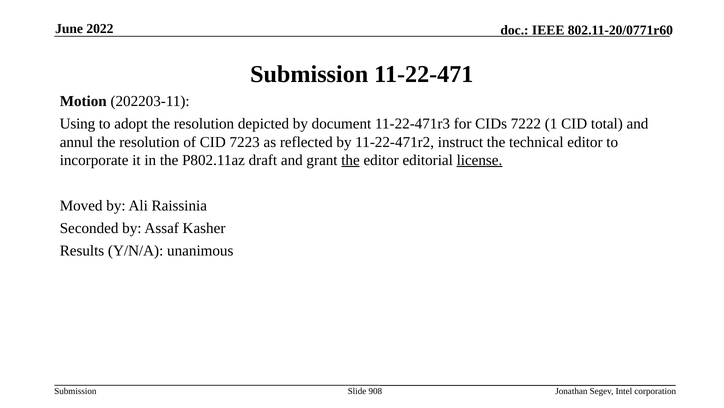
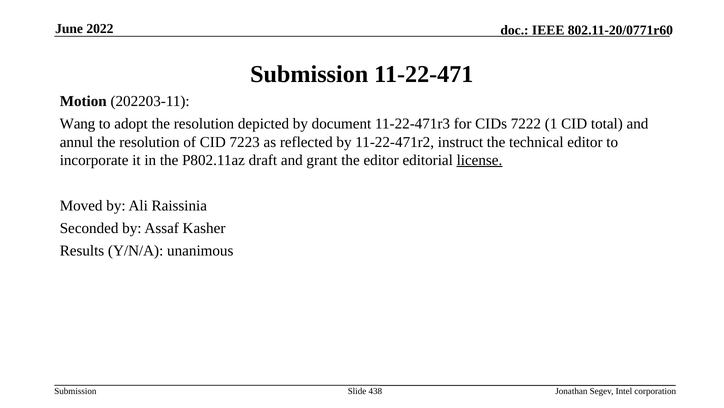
Using: Using -> Wang (77, 124)
the underline: present -> none (351, 160)
908: 908 -> 438 (375, 391)
